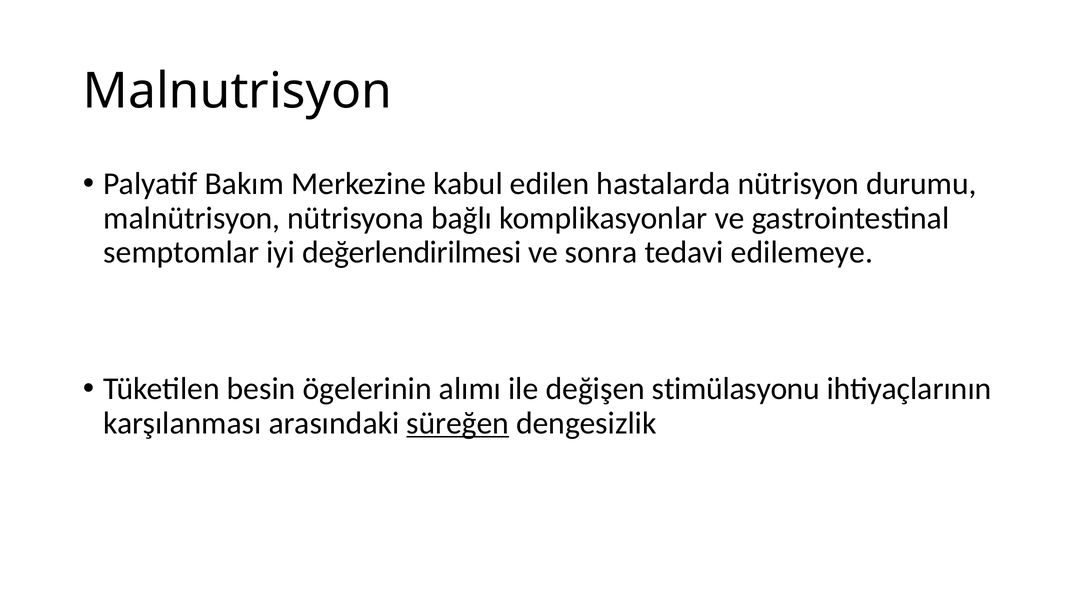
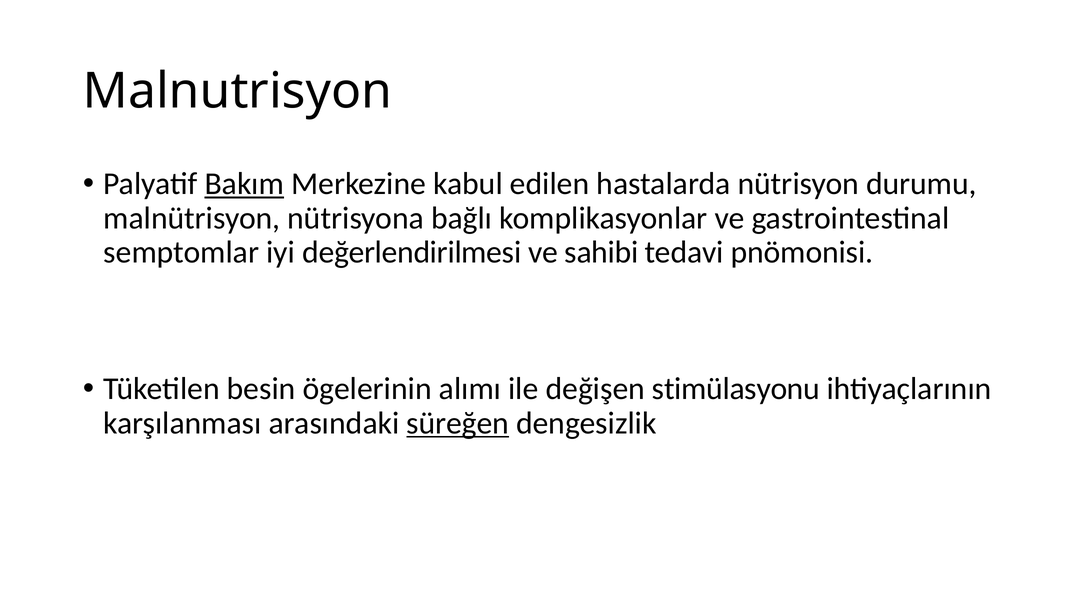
Bakım underline: none -> present (244, 184)
sonra: sonra -> sahibi (601, 252)
edilemeye: edilemeye -> pnömonisi (802, 252)
